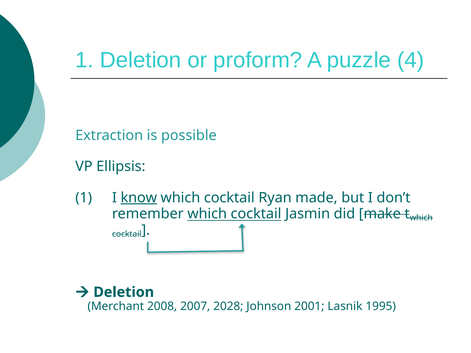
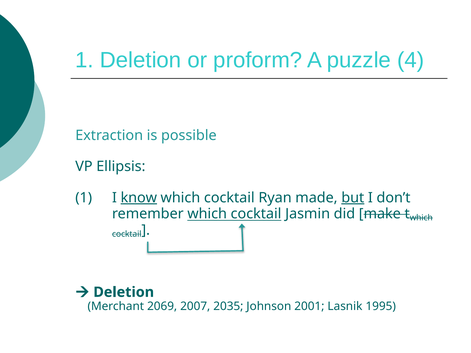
but underline: none -> present (353, 198)
2008: 2008 -> 2069 (162, 306)
2028: 2028 -> 2035 (228, 306)
